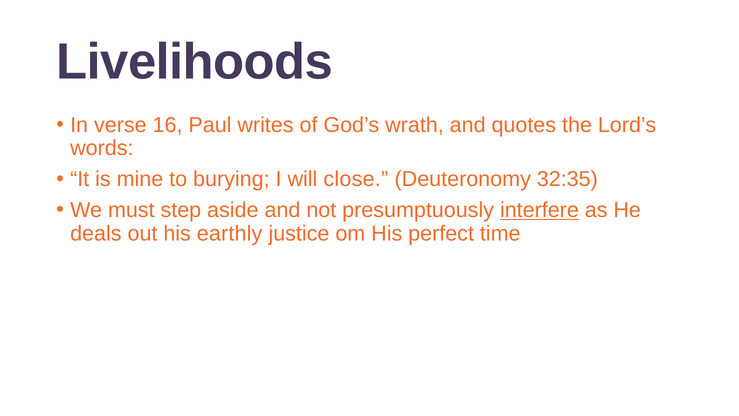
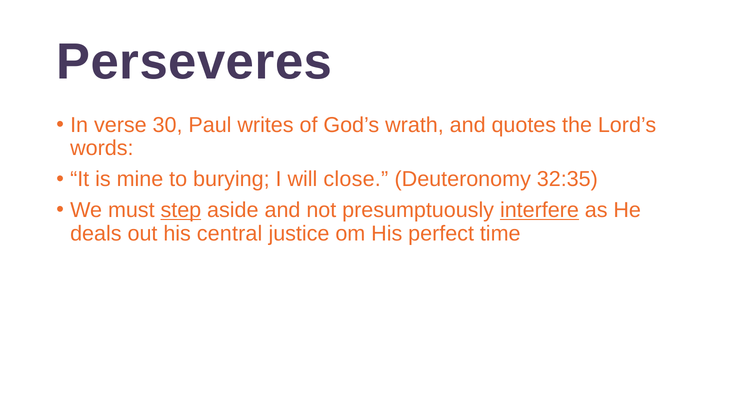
Livelihoods: Livelihoods -> Perseveres (194, 62)
16: 16 -> 30 (168, 125)
step underline: none -> present (181, 210)
earthly: earthly -> central (230, 233)
